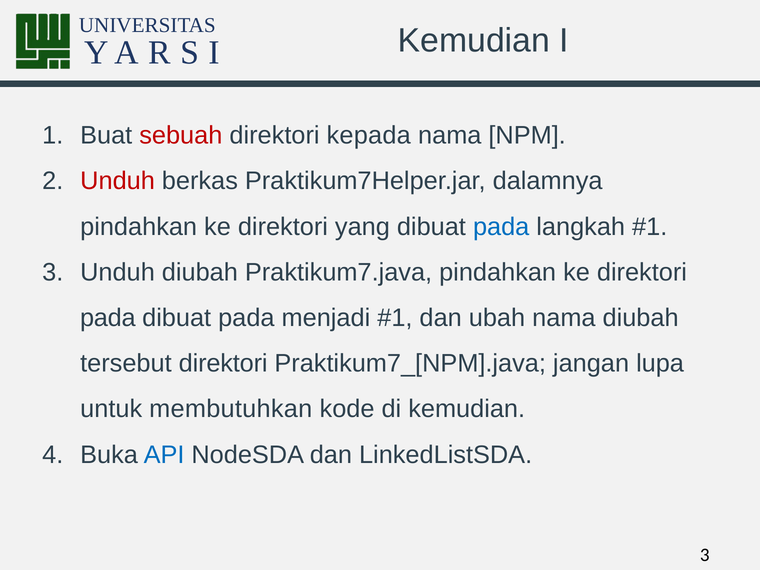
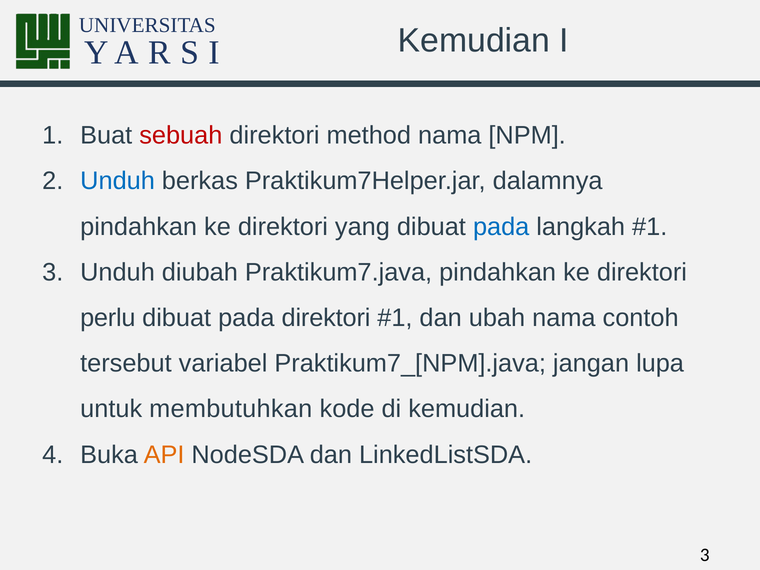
kepada: kepada -> method (369, 135)
Unduh colour: red -> blue (118, 181)
pada: pada -> perlu (108, 318)
pada menjadi: menjadi -> direktori (326, 318)
nama diubah: diubah -> contoh (641, 318)
tersebut direktori: direktori -> variabel (223, 363)
API colour: blue -> orange (164, 455)
